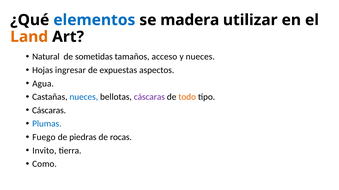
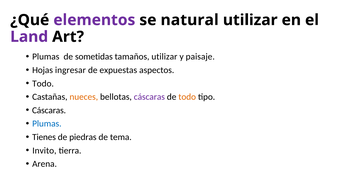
elementos colour: blue -> purple (94, 20)
madera: madera -> natural (190, 20)
Land colour: orange -> purple (29, 37)
Natural: Natural -> Plumas (46, 57)
tamaños acceso: acceso -> utilizar (164, 57)
y nueces: nueces -> paisaje (200, 57)
Agua: Agua -> Todo (43, 84)
nueces colour: blue -> orange (84, 97)
Fuego: Fuego -> Tienes (44, 138)
rocas: rocas -> tema (121, 138)
Como: Como -> Arena (45, 164)
